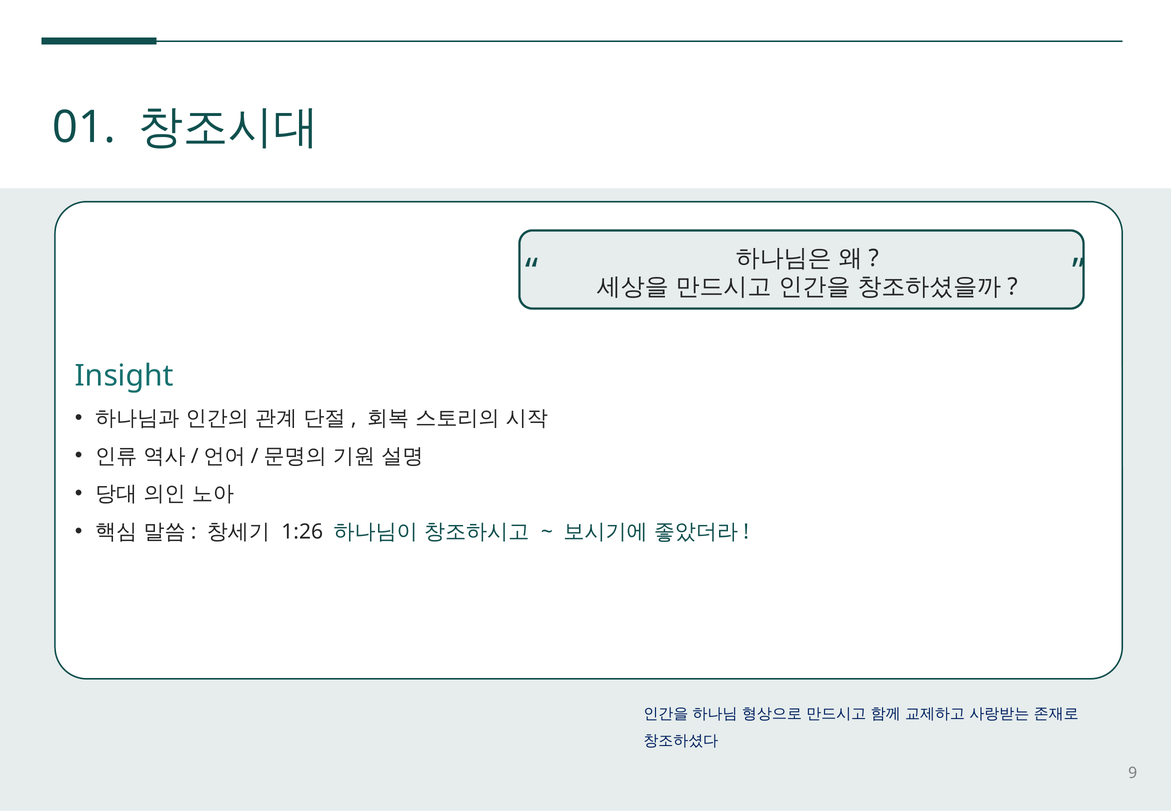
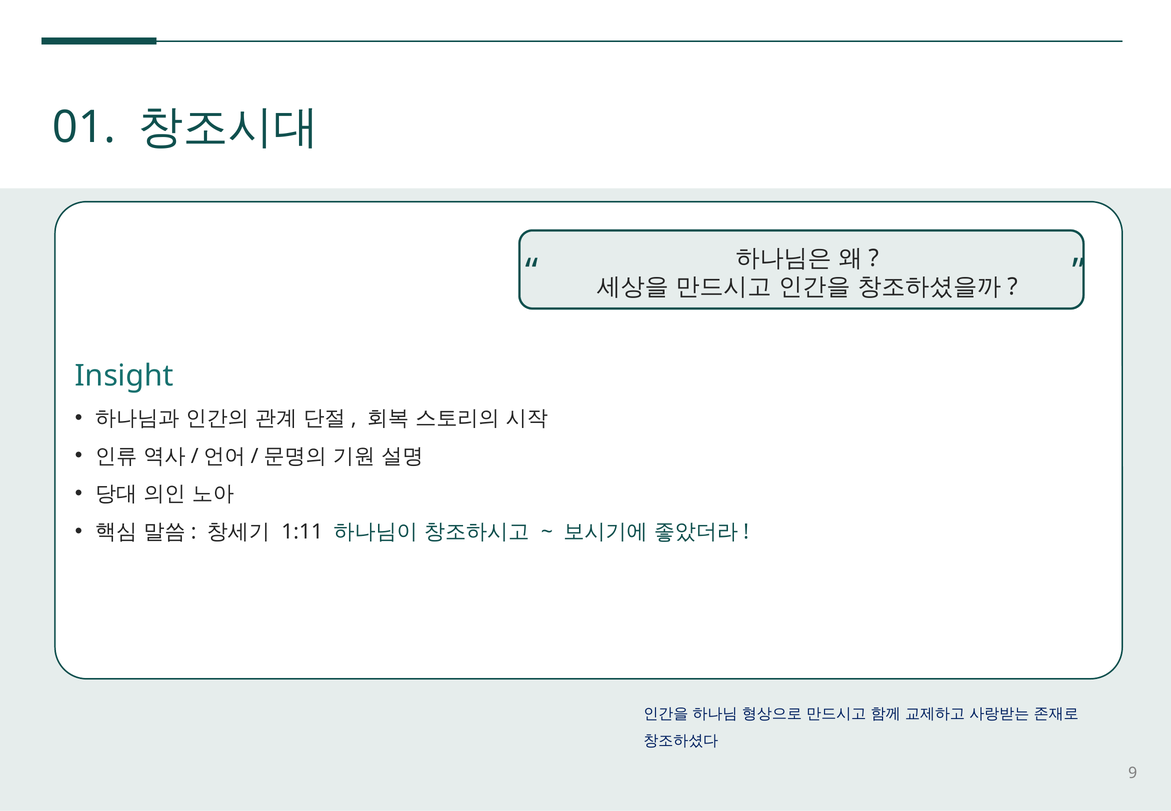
1:26: 1:26 -> 1:11 (302, 532)
